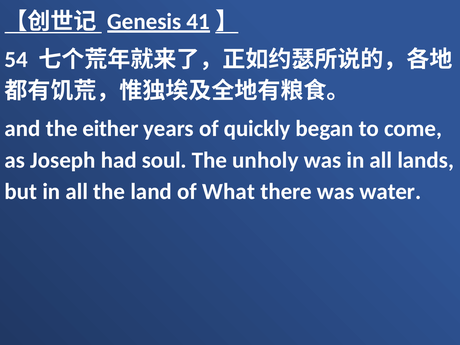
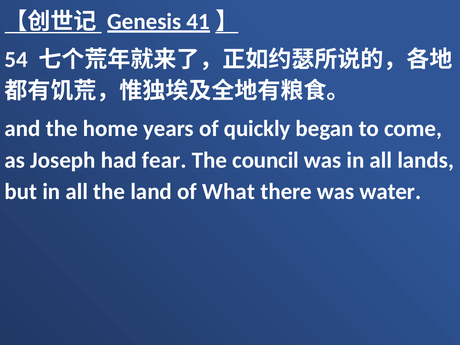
either: either -> home (110, 129)
soul: soul -> fear (164, 160)
unholy: unholy -> council (266, 160)
